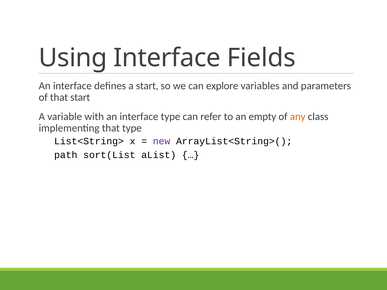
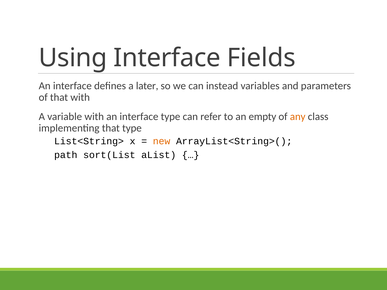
a start: start -> later (147, 86)
explore: explore -> instead (222, 86)
that start: start -> with (80, 97)
new colour: purple -> orange (162, 141)
